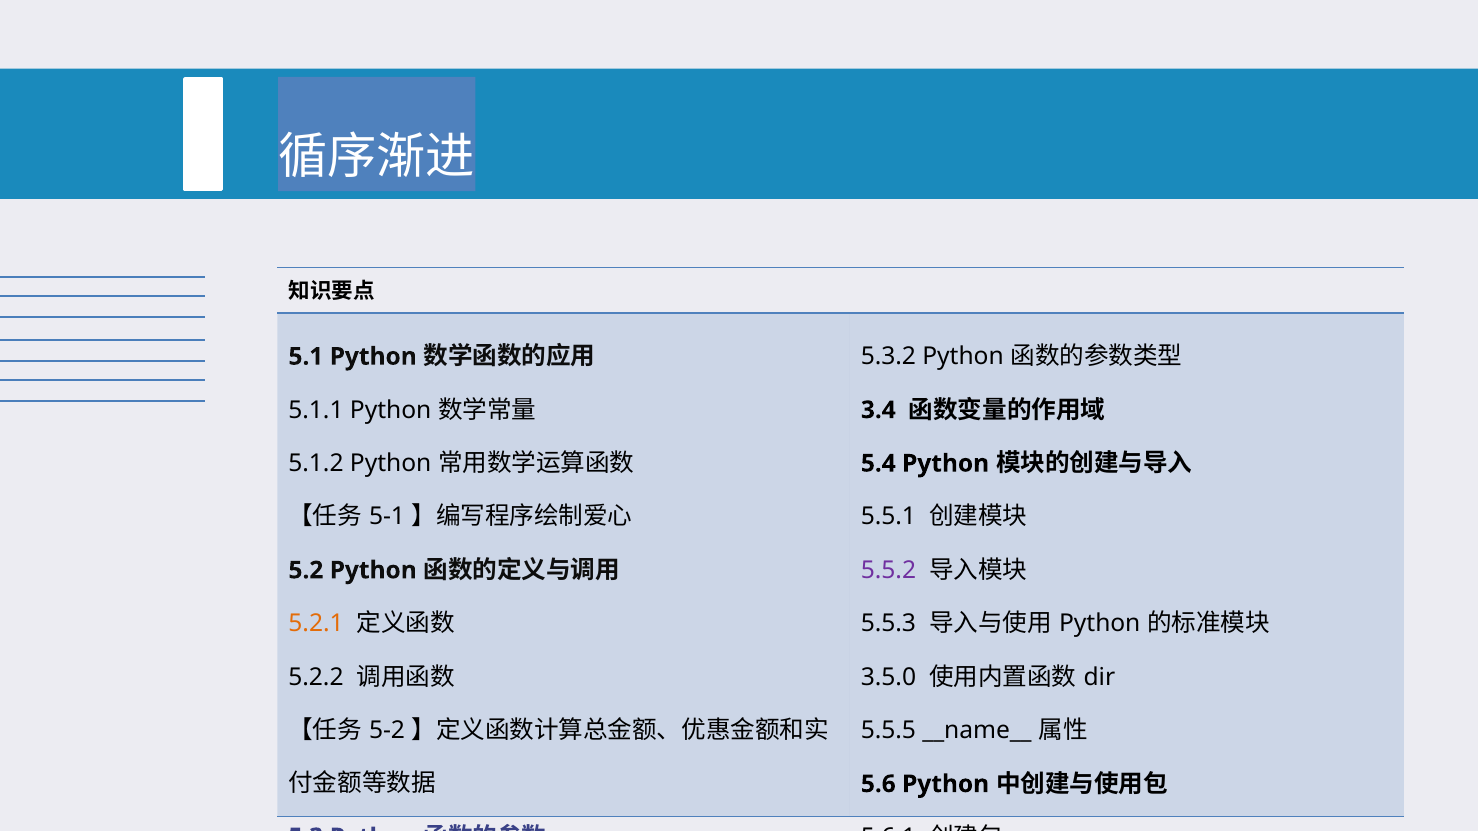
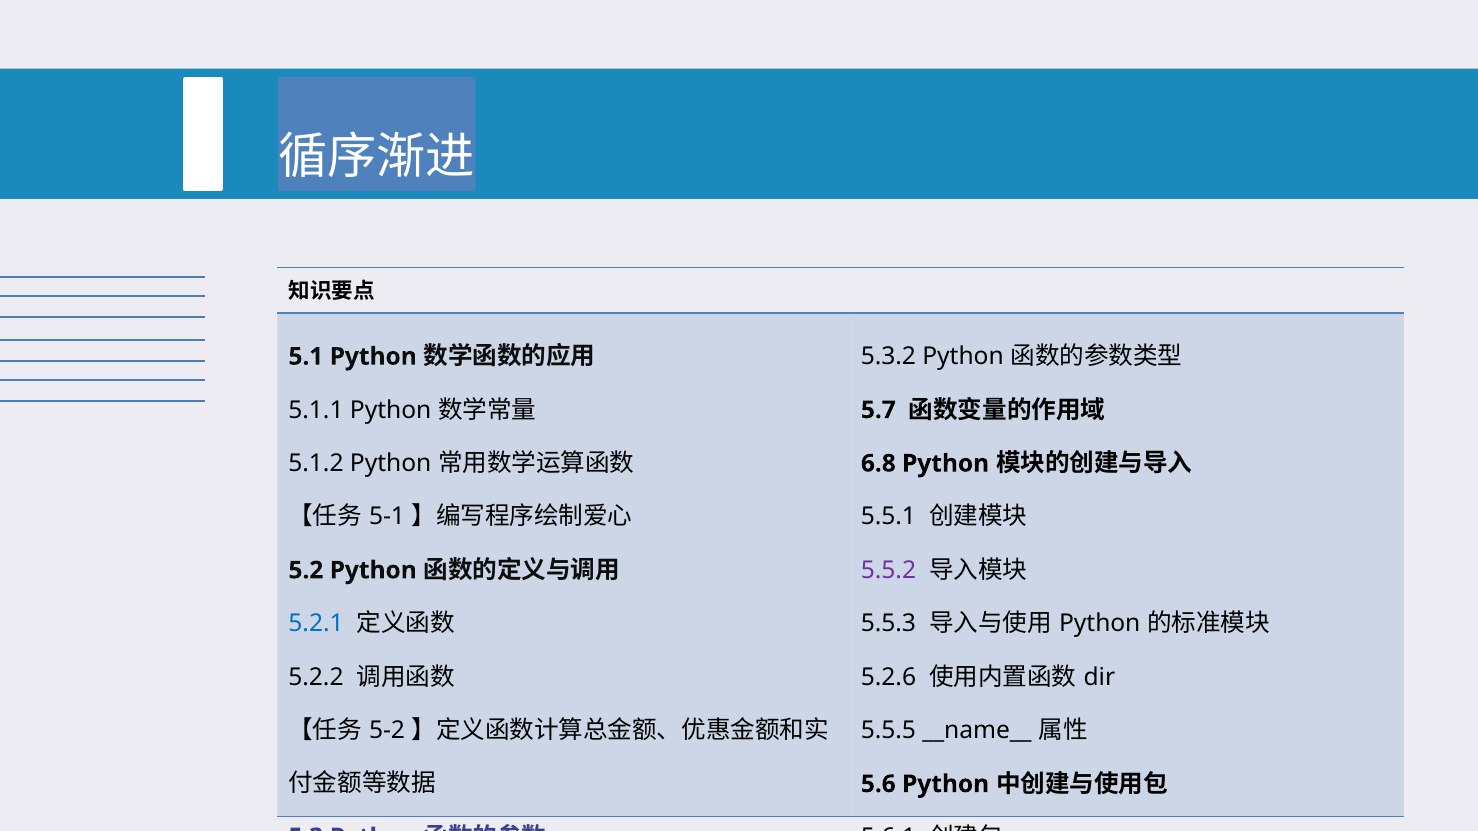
3.4: 3.4 -> 5.7 (878, 410)
5.4: 5.4 -> 6.8 (878, 463)
5.2.1 colour: orange -> blue (316, 624)
3.5.0: 3.5.0 -> 5.2.6 (888, 677)
